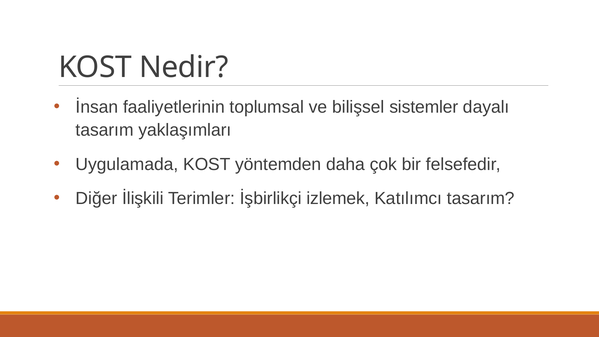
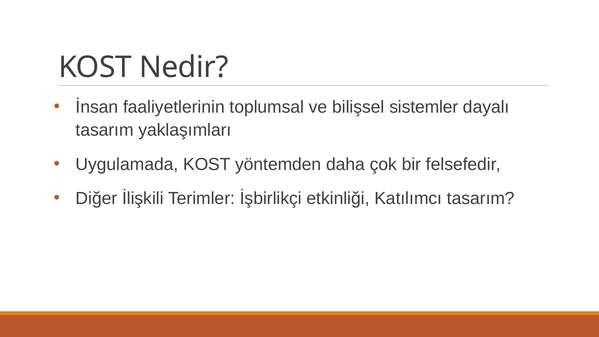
izlemek: izlemek -> etkinliği (338, 198)
